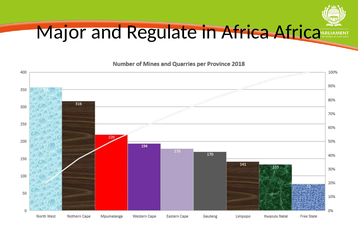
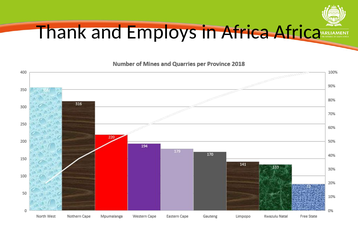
Major: Major -> Thank (61, 32)
Regulate: Regulate -> Employs (162, 32)
